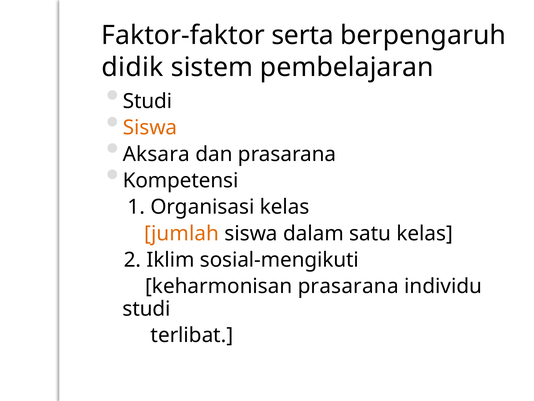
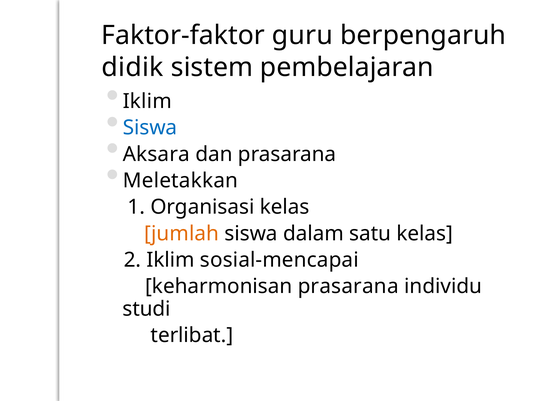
serta: serta -> guru (302, 35)
Studi: Studi -> Iklim (147, 101)
Siswa colour: orange -> blue (150, 128)
Kompetensi: Kompetensi -> Meletakkan (180, 180)
sosial-mengikuti: sosial-mengikuti -> sosial-mencapai (279, 260)
